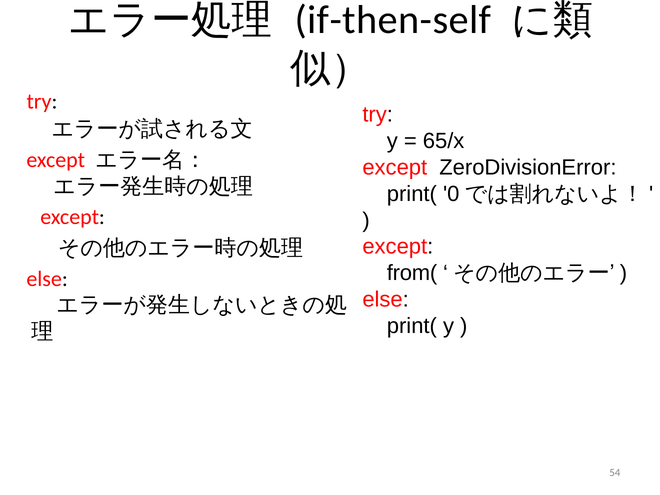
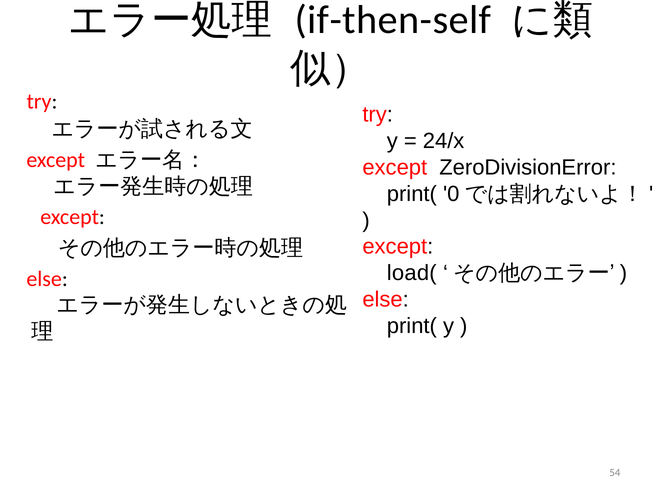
65/x: 65/x -> 24/x (444, 141)
from(: from( -> load( (412, 273)
